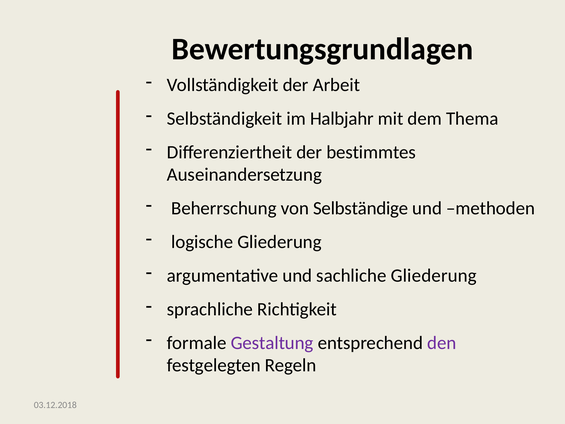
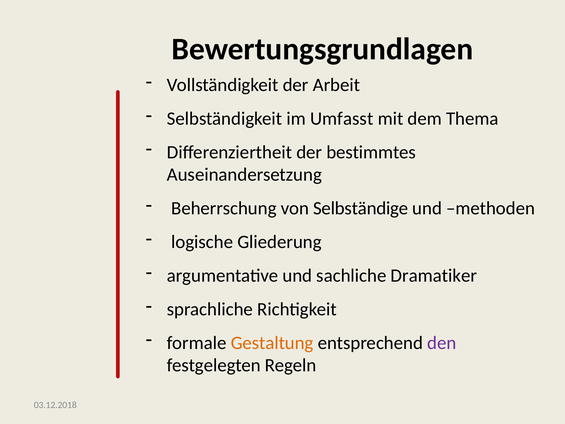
Halbjahr: Halbjahr -> Umfasst (342, 118)
sachliche Gliederung: Gliederung -> Dramatiker (434, 275)
Gestaltung colour: purple -> orange (272, 343)
